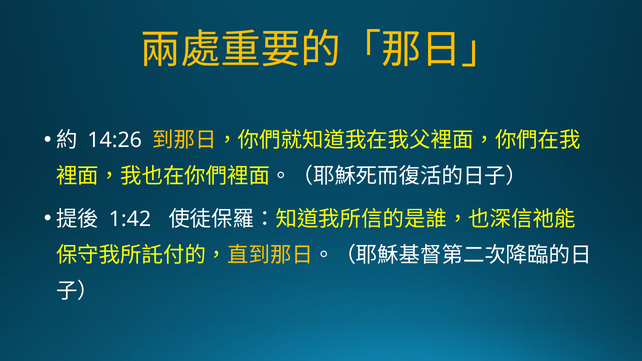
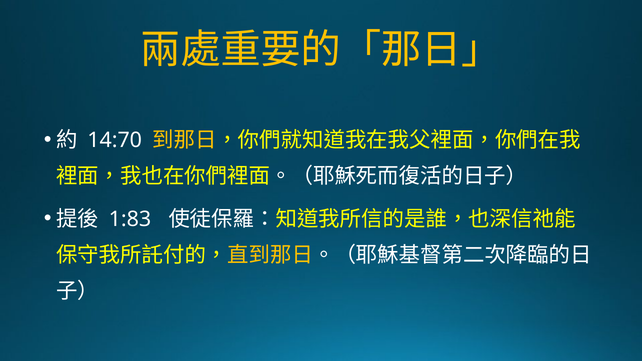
14:26: 14:26 -> 14:70 (115, 140)
1:42: 1:42 -> 1:83 (130, 219)
